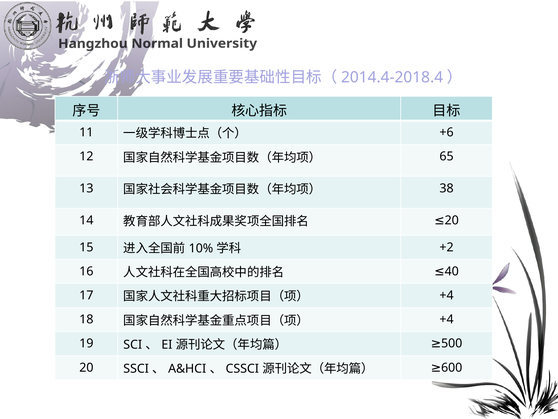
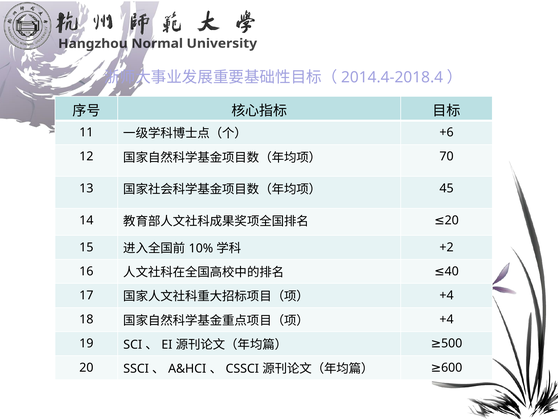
65: 65 -> 70 (447, 156)
38: 38 -> 45 (447, 188)
